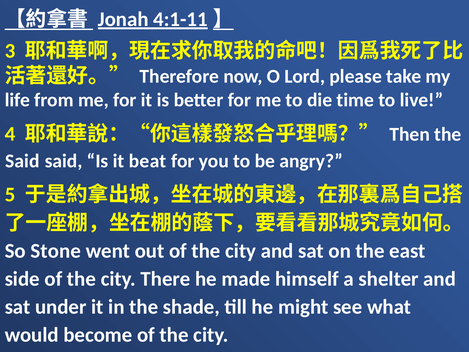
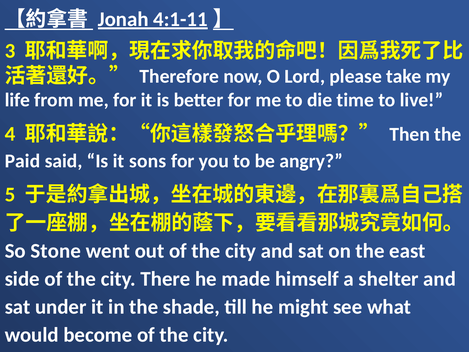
Said: Said -> Paid (22, 161)
beat: beat -> sons (148, 161)
